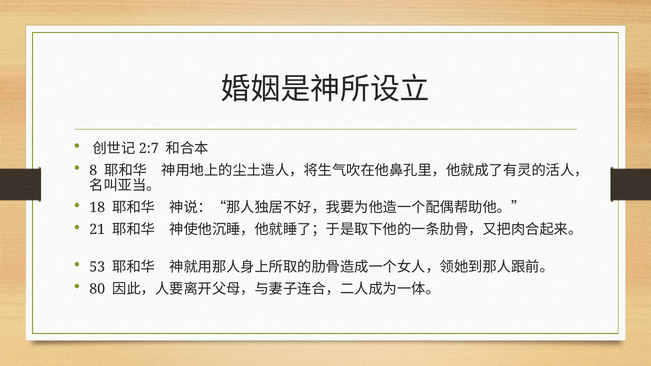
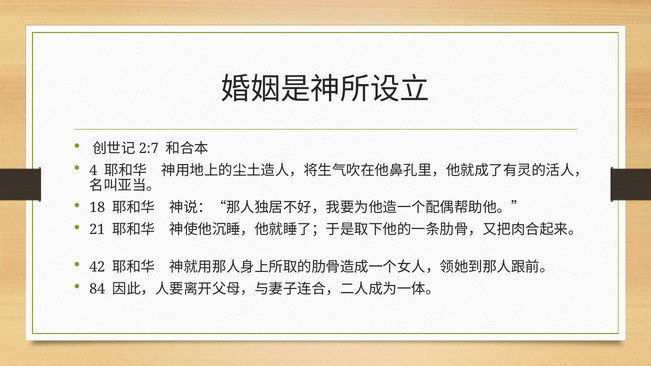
8: 8 -> 4 (93, 170)
53: 53 -> 42 (97, 267)
80: 80 -> 84 (97, 289)
